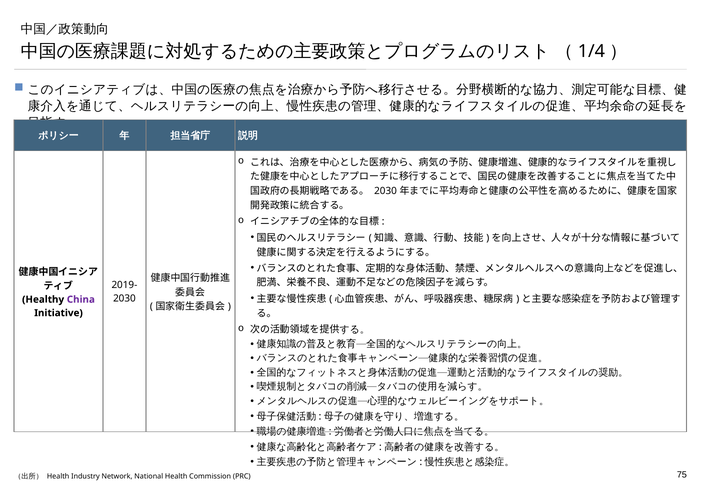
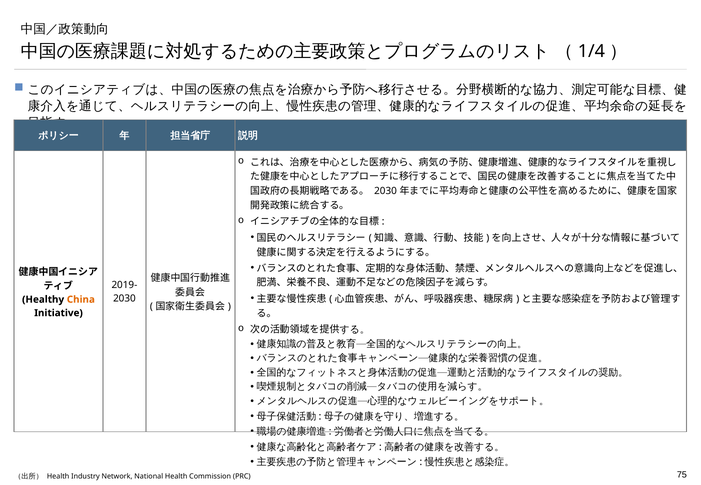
China colour: purple -> orange (81, 300)
